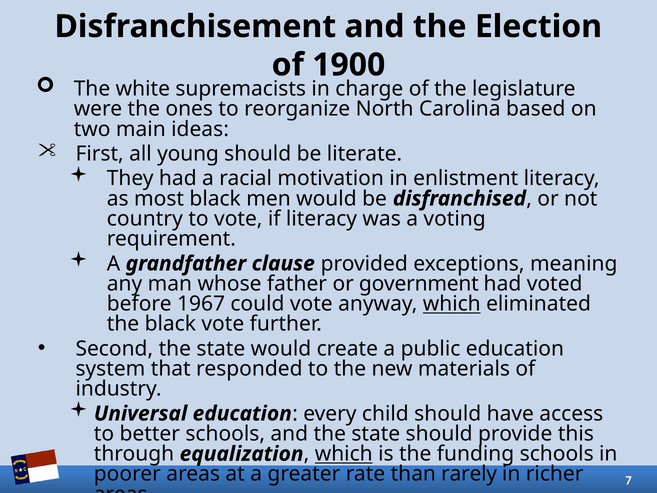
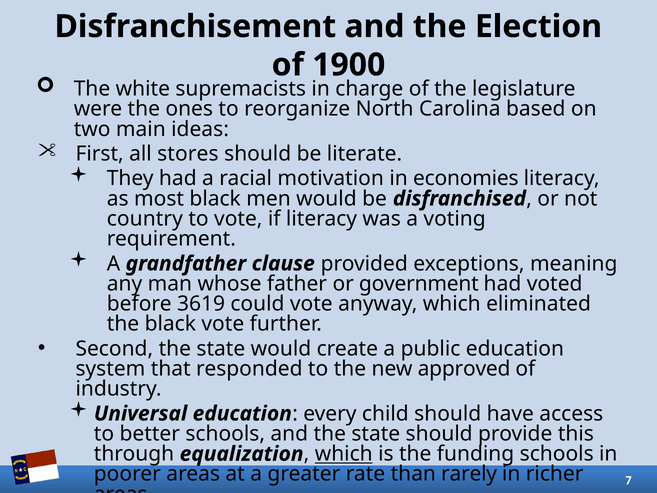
young: young -> stores (188, 154)
enlistment: enlistment -> economies (466, 178)
1967: 1967 -> 3619 (201, 304)
which underline: present -> none (452, 304)
materials: materials -> approved (464, 369)
